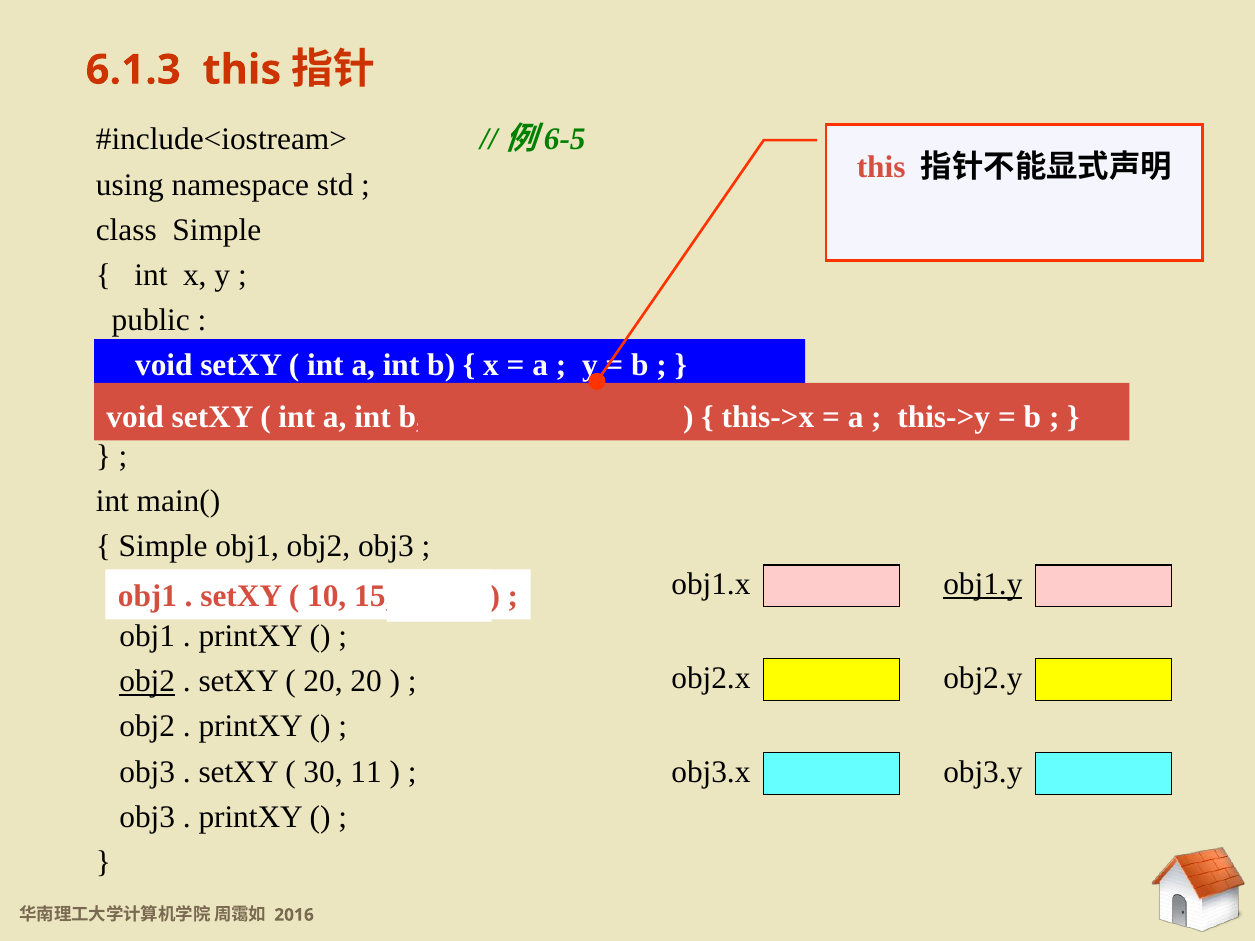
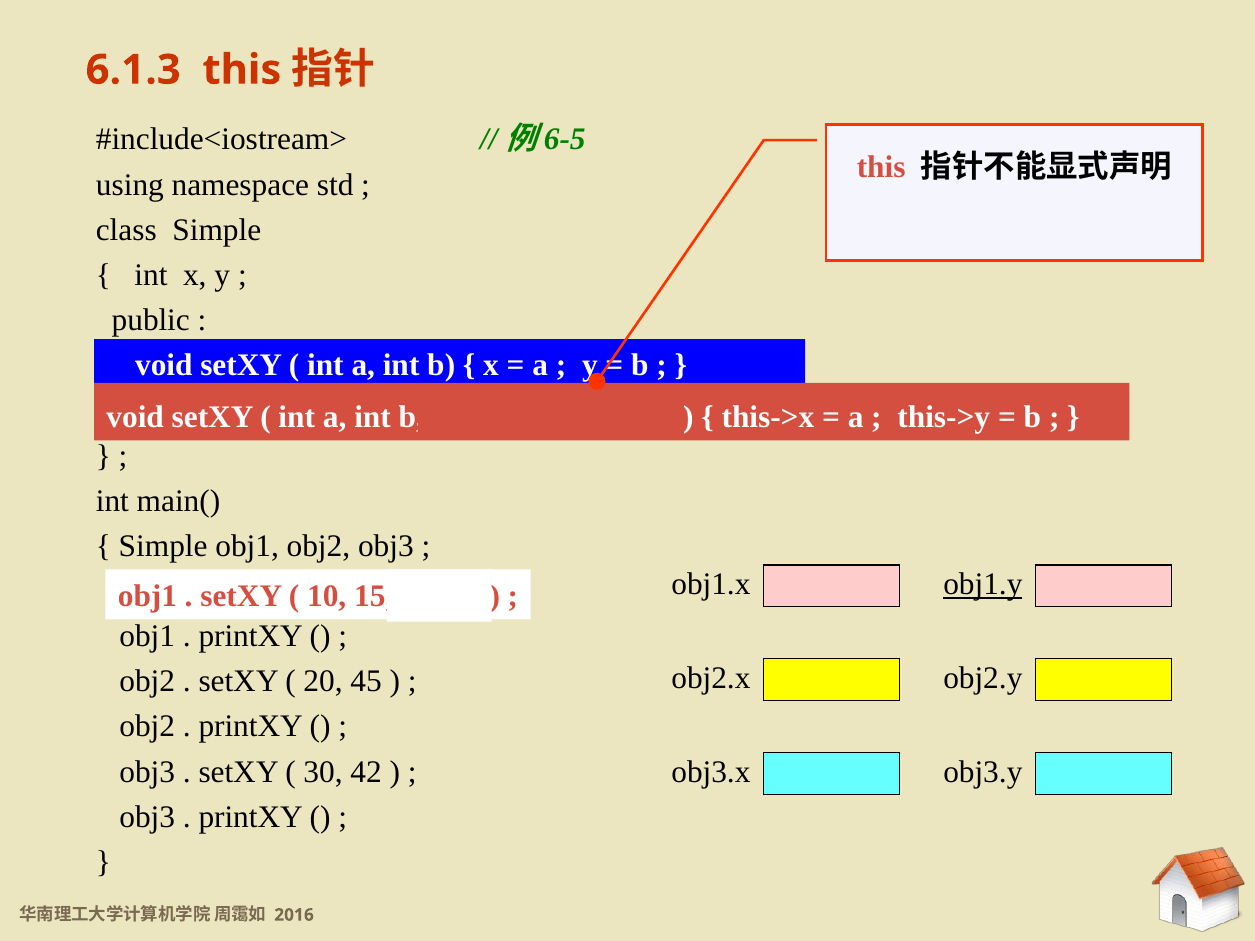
obj2 underline: present -> none (147, 682)
20 20: 20 -> 45 (366, 682)
11: 11 -> 42 (366, 772)
